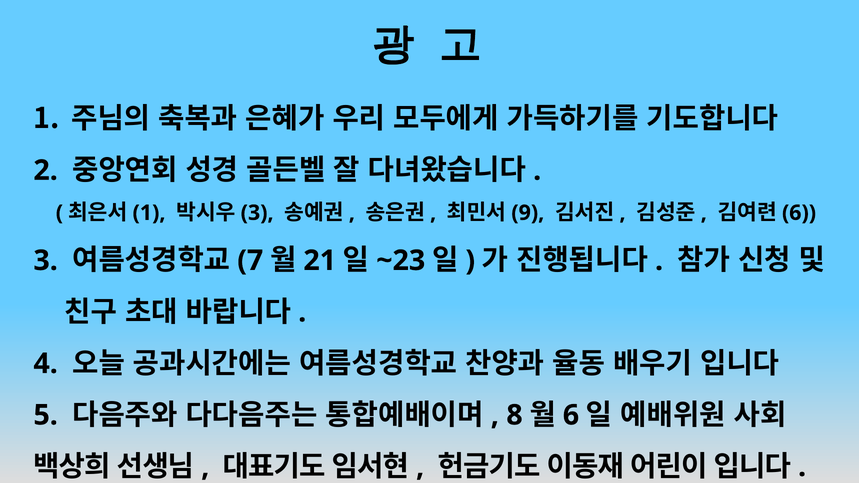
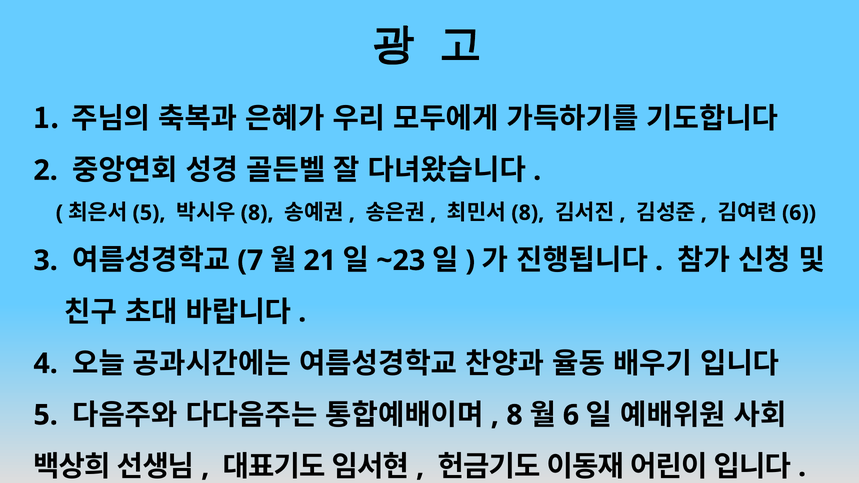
1: 1 -> 5 (149, 213)
3: 3 -> 8 (257, 213)
9: 9 -> 8 (528, 213)
